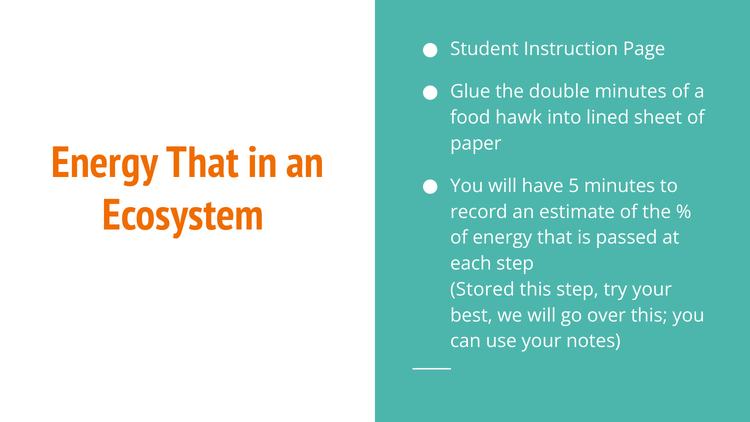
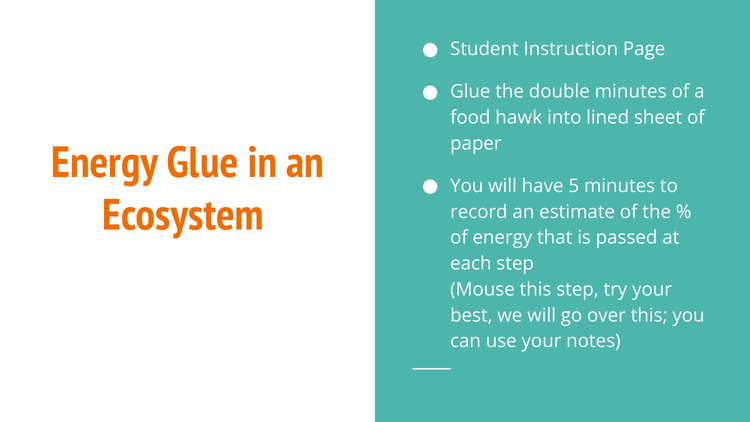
That: That -> Glue (203, 163)
Stored: Stored -> Mouse (482, 289)
